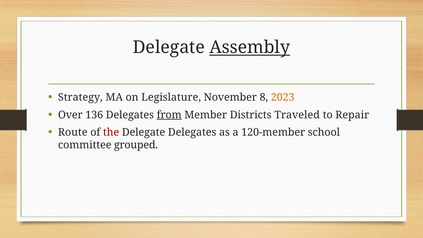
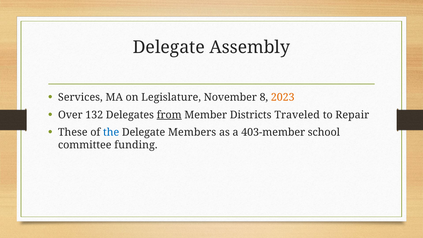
Assembly underline: present -> none (250, 47)
Strategy: Strategy -> Services (80, 97)
136: 136 -> 132 (94, 115)
Route: Route -> These (73, 132)
the colour: red -> blue (111, 132)
Delegate Delegates: Delegates -> Members (192, 132)
120-member: 120-member -> 403-member (273, 132)
grouped: grouped -> funding (136, 145)
